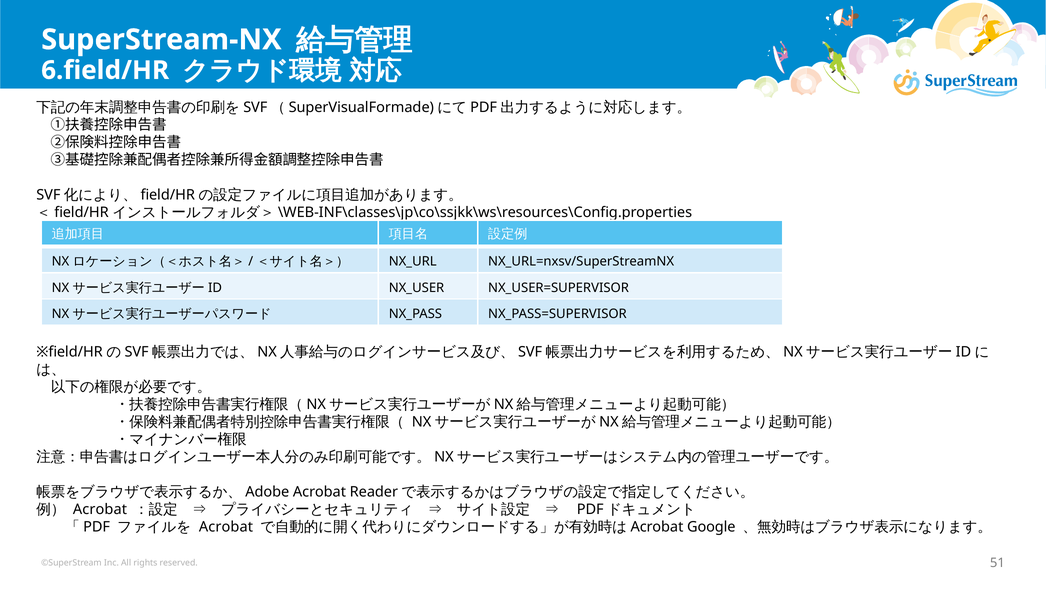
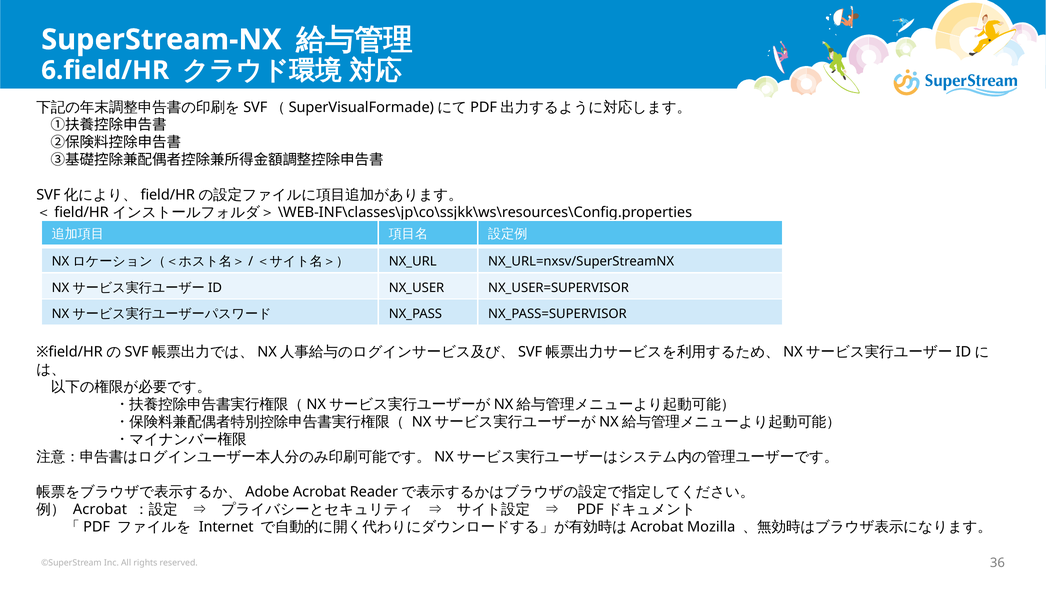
Acrobat: Acrobat -> Internet (226, 526)
Google: Google -> Mozilla (711, 526)
51: 51 -> 36 (997, 562)
